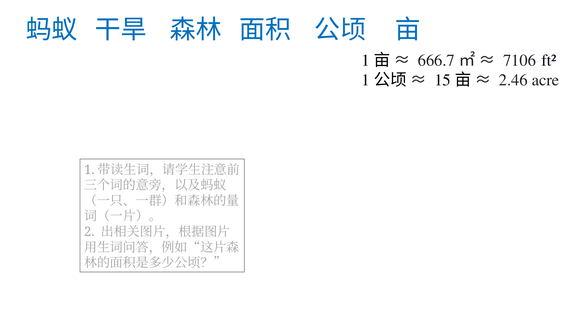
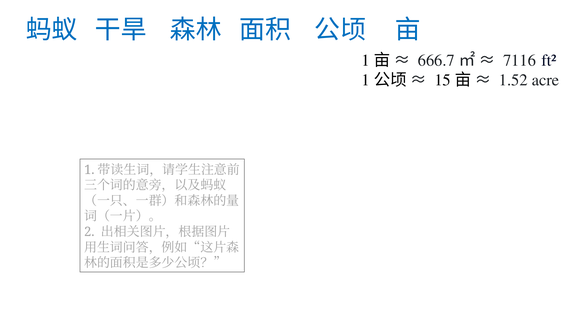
7106: 7106 -> 7116 (520, 60)
2.46: 2.46 -> 1.52 (513, 80)
